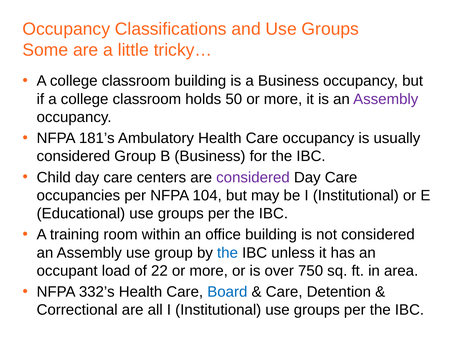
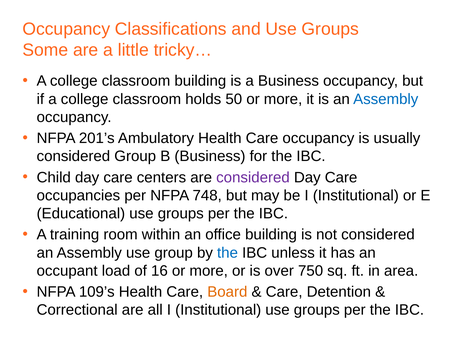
Assembly colour: purple -> blue (386, 99)
181’s: 181’s -> 201’s (97, 138)
104: 104 -> 748 (207, 195)
22: 22 -> 16 (159, 270)
332’s: 332’s -> 109’s (97, 291)
Board colour: blue -> orange (227, 291)
